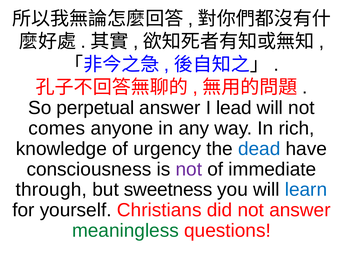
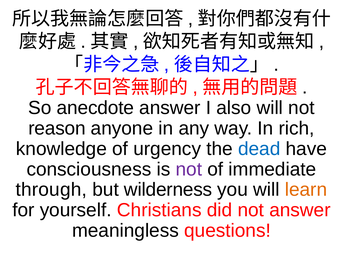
perpetual: perpetual -> anecdote (95, 108)
lead: lead -> also (234, 108)
comes: comes -> reason (57, 128)
sweetness: sweetness -> wilderness (168, 190)
learn colour: blue -> orange (306, 190)
meaningless colour: green -> black (125, 231)
